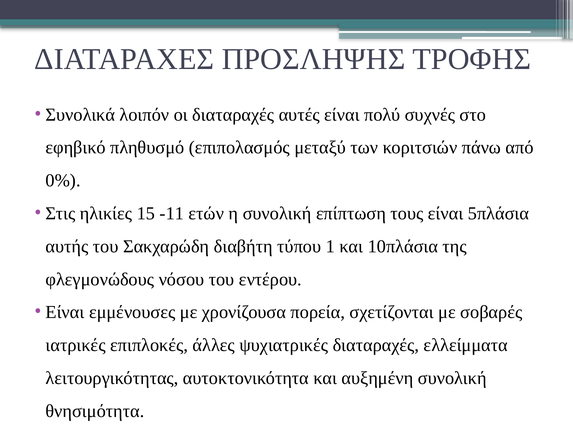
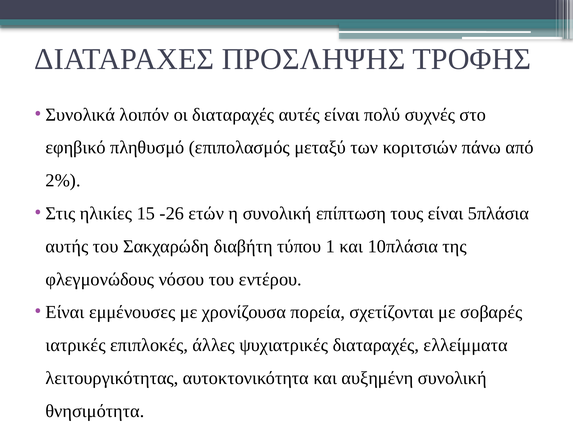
0%: 0% -> 2% (63, 180)
-11: -11 -> -26 (172, 213)
